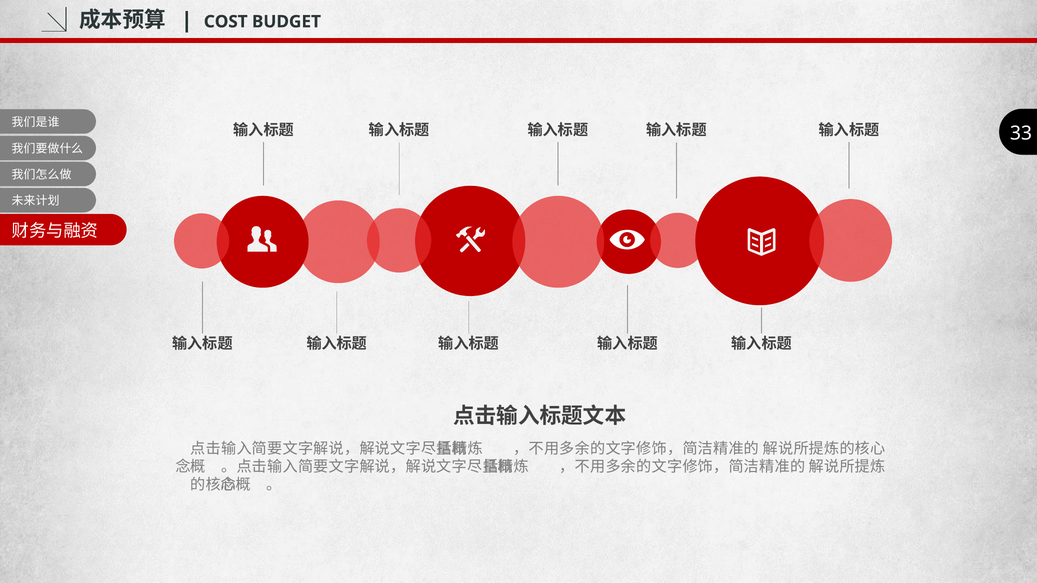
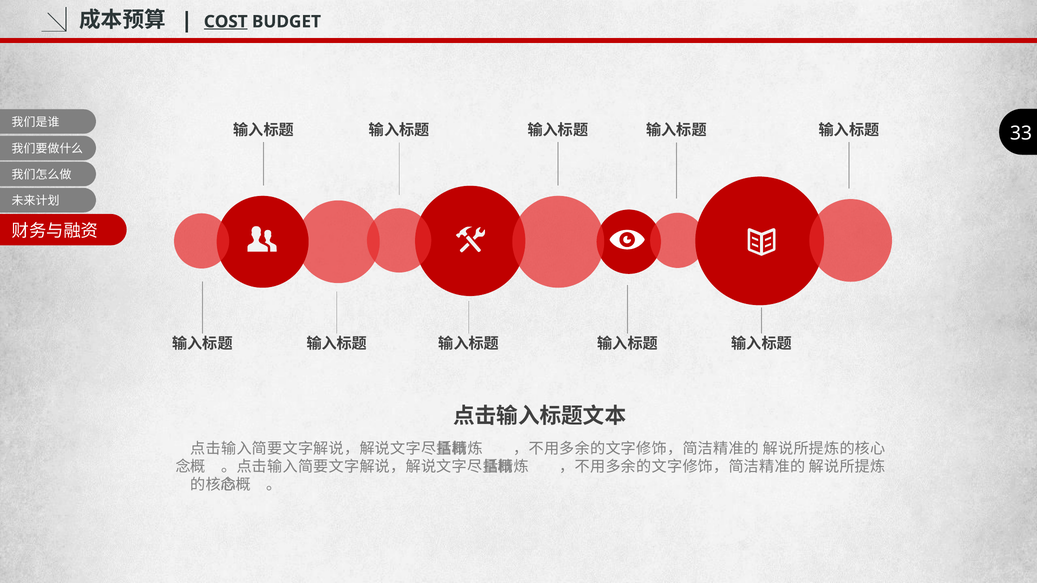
COST underline: none -> present (226, 22)
